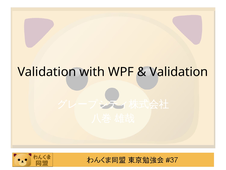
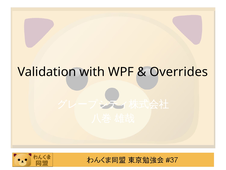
Validation: Validation -> Overrides (179, 72)
